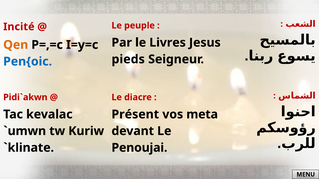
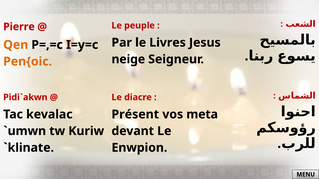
Incité: Incité -> Pierre (19, 27)
pieds: pieds -> neige (128, 59)
Pen{oic colour: blue -> orange (28, 62)
Penoujai: Penoujai -> Enwpion (139, 148)
